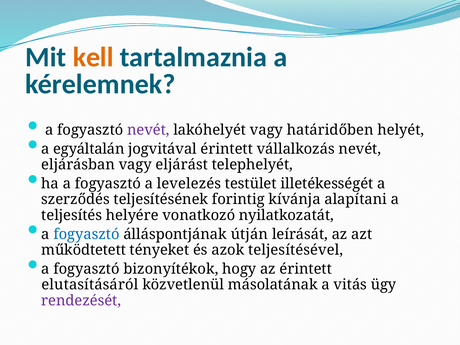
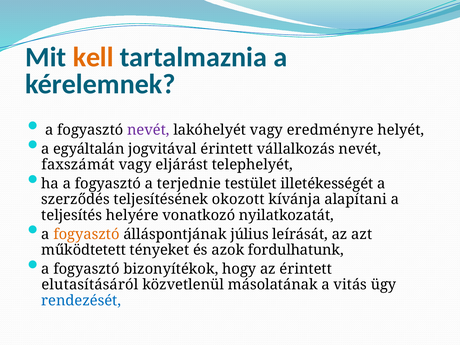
határidőben: határidőben -> eredményre (330, 130)
eljárásban: eljárásban -> faxszámát (78, 165)
levelezés: levelezés -> terjednie (189, 184)
forintig: forintig -> okozott (238, 199)
fogyasztó colour: blue -> orange (86, 234)
útján: útján -> július (250, 234)
teljesítésével: teljesítésével -> fordulhatunk (296, 250)
rendezését colour: purple -> blue (81, 301)
